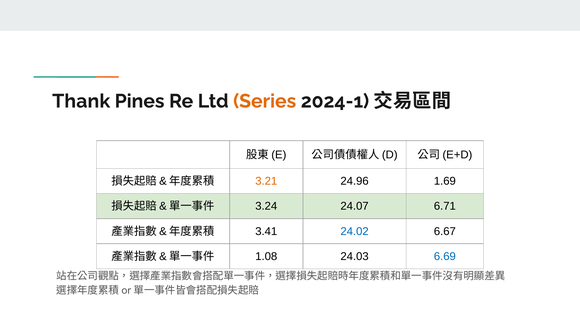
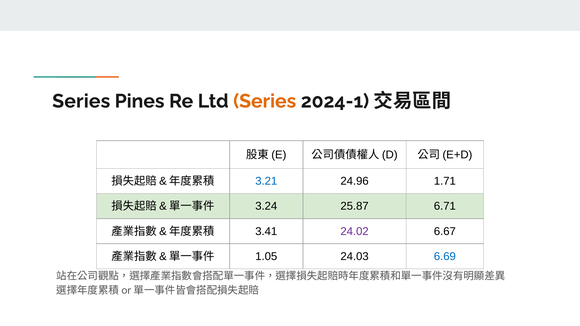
Thank: Thank -> Series (81, 101)
3.21 colour: orange -> blue (266, 181)
1.69: 1.69 -> 1.71 (445, 181)
24.07: 24.07 -> 25.87 (355, 206)
24.02 colour: blue -> purple (355, 232)
1.08: 1.08 -> 1.05 (266, 257)
